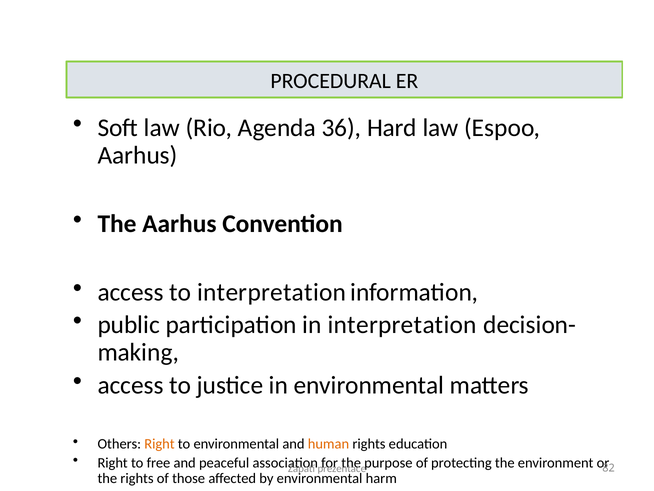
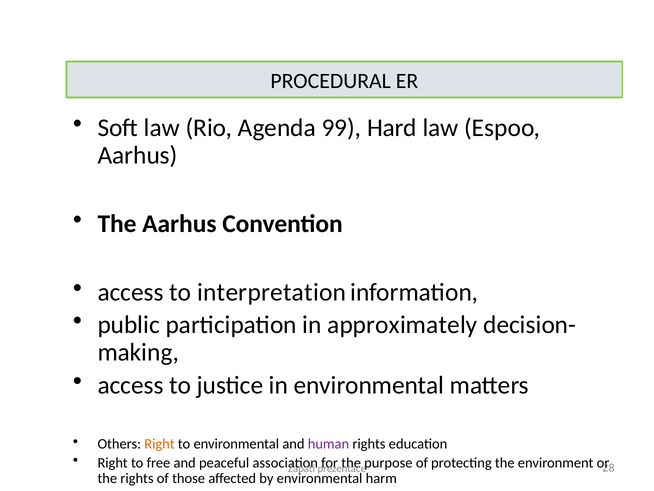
36: 36 -> 99 (341, 128)
in interpretation: interpretation -> approximately (402, 325)
human colour: orange -> purple (328, 444)
82: 82 -> 28 (609, 468)
